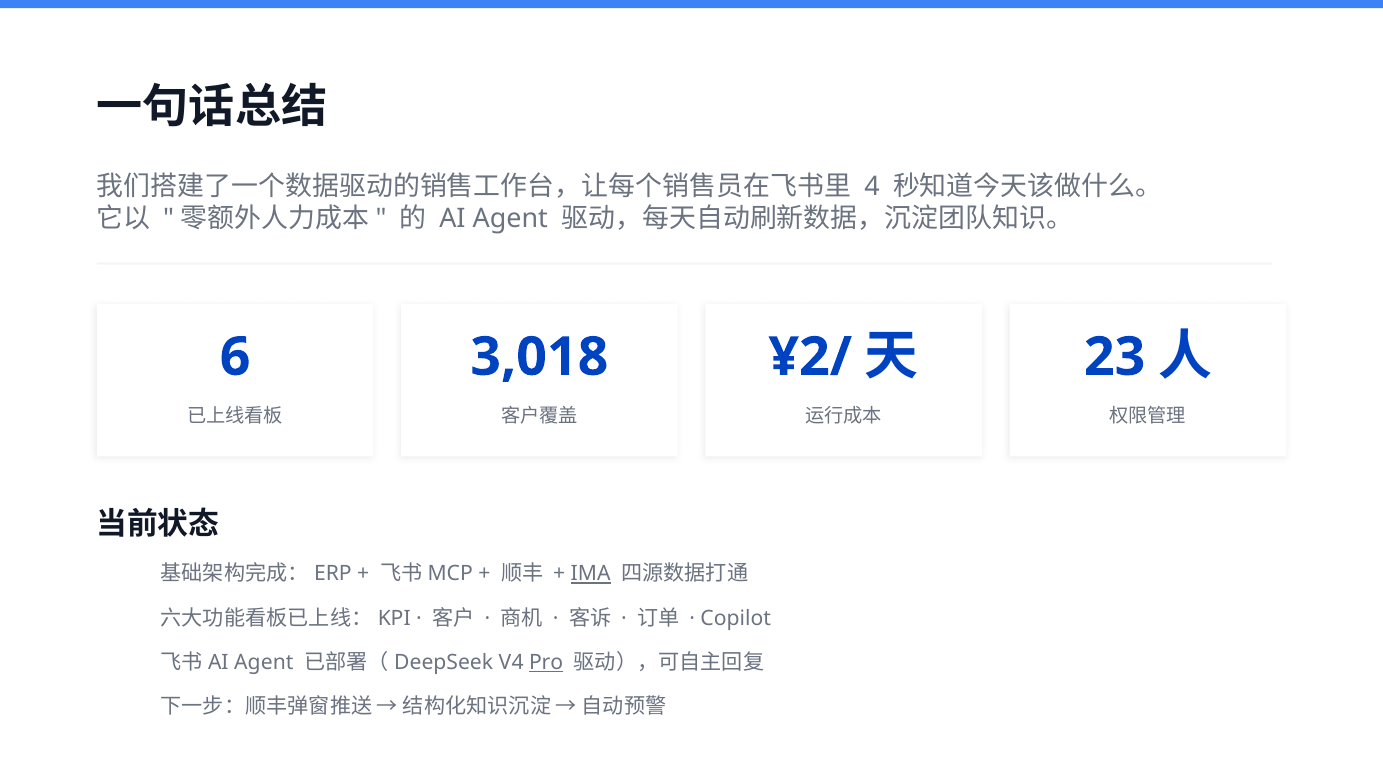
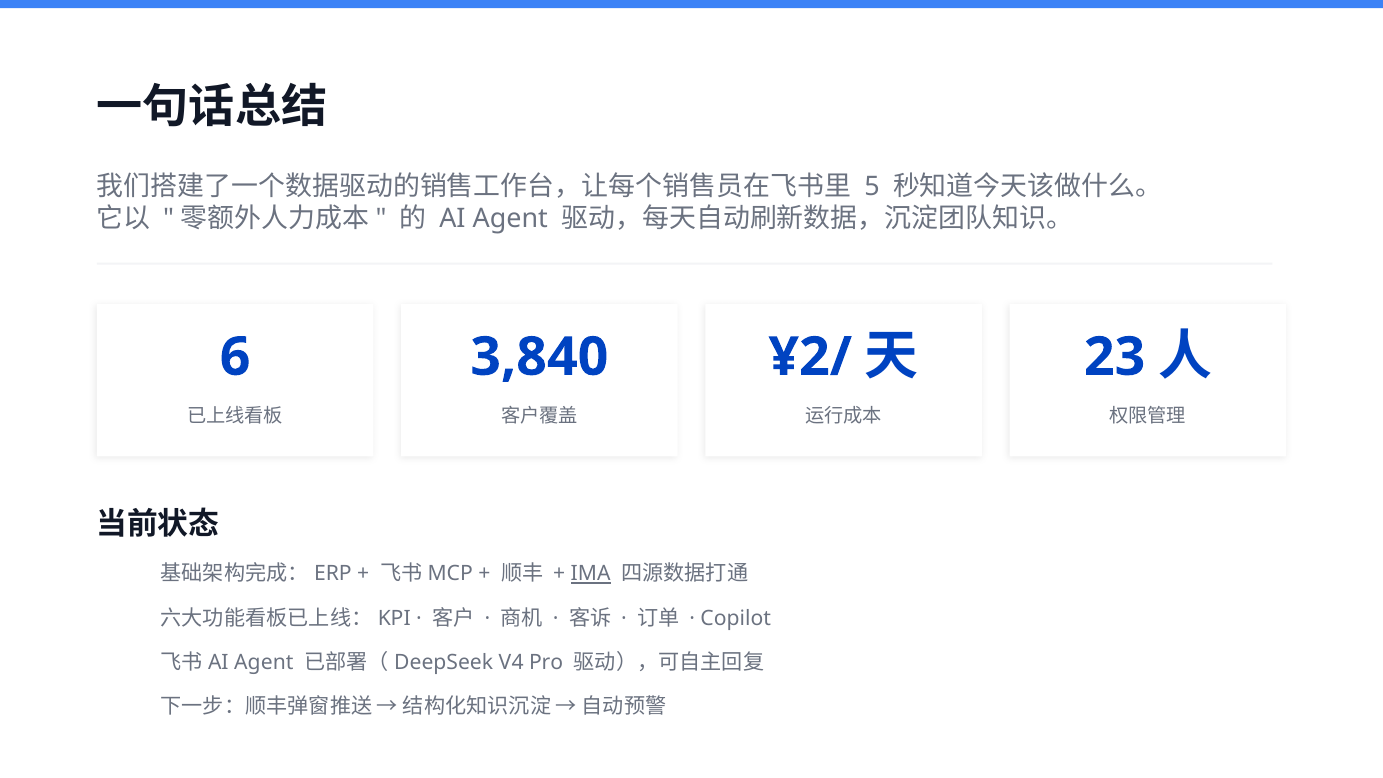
4: 4 -> 5 (872, 186)
3,018: 3,018 -> 3,840 (539, 357)
Pro underline: present -> none (546, 663)
